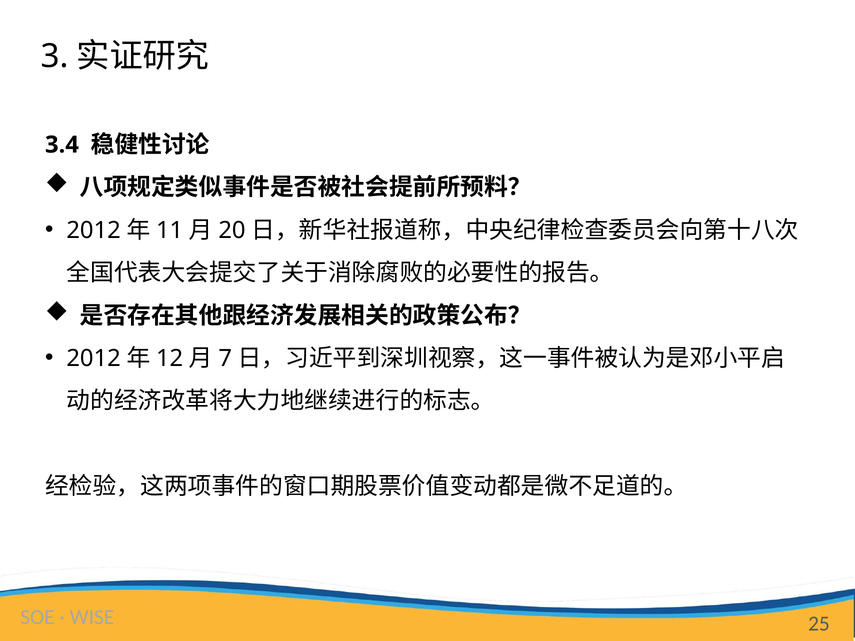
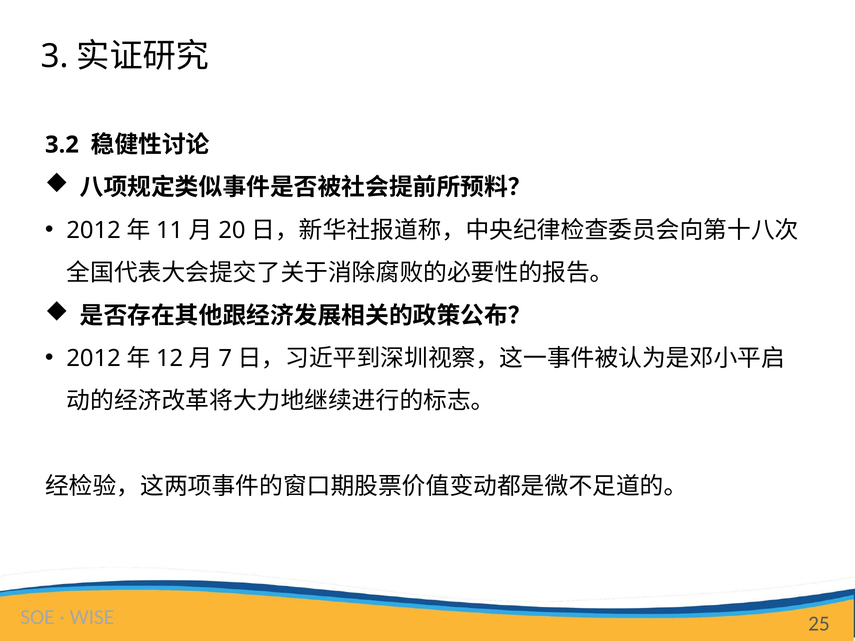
3.4: 3.4 -> 3.2 (62, 145)
